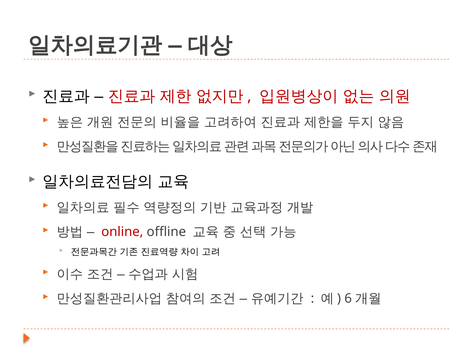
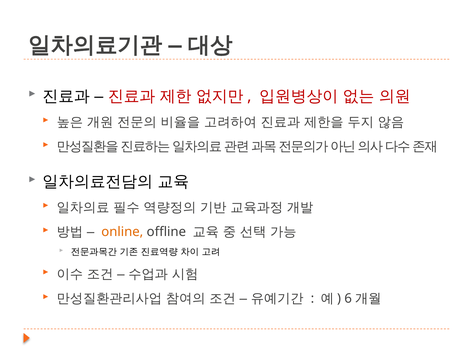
online colour: red -> orange (122, 232)
